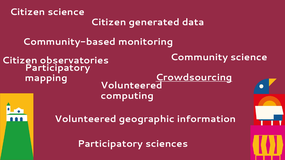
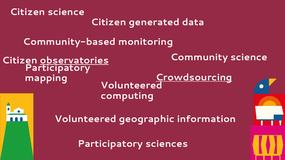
observatories underline: none -> present (74, 61)
